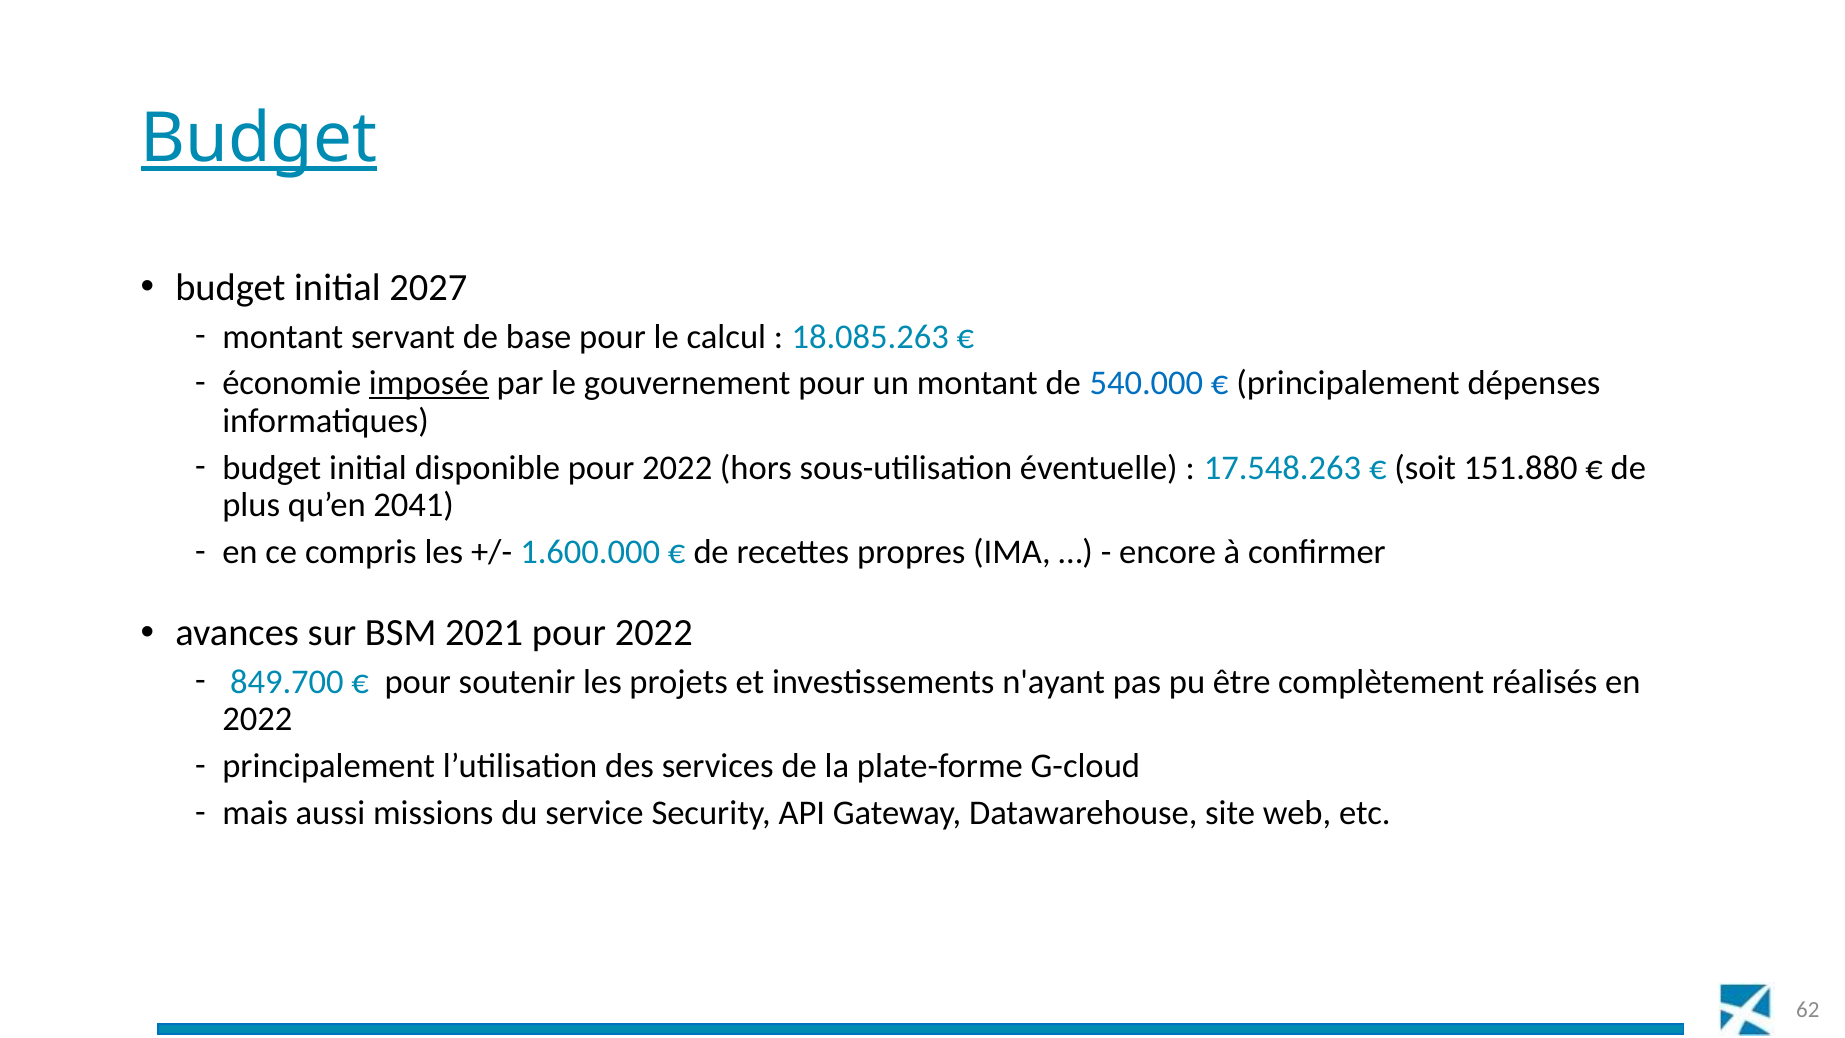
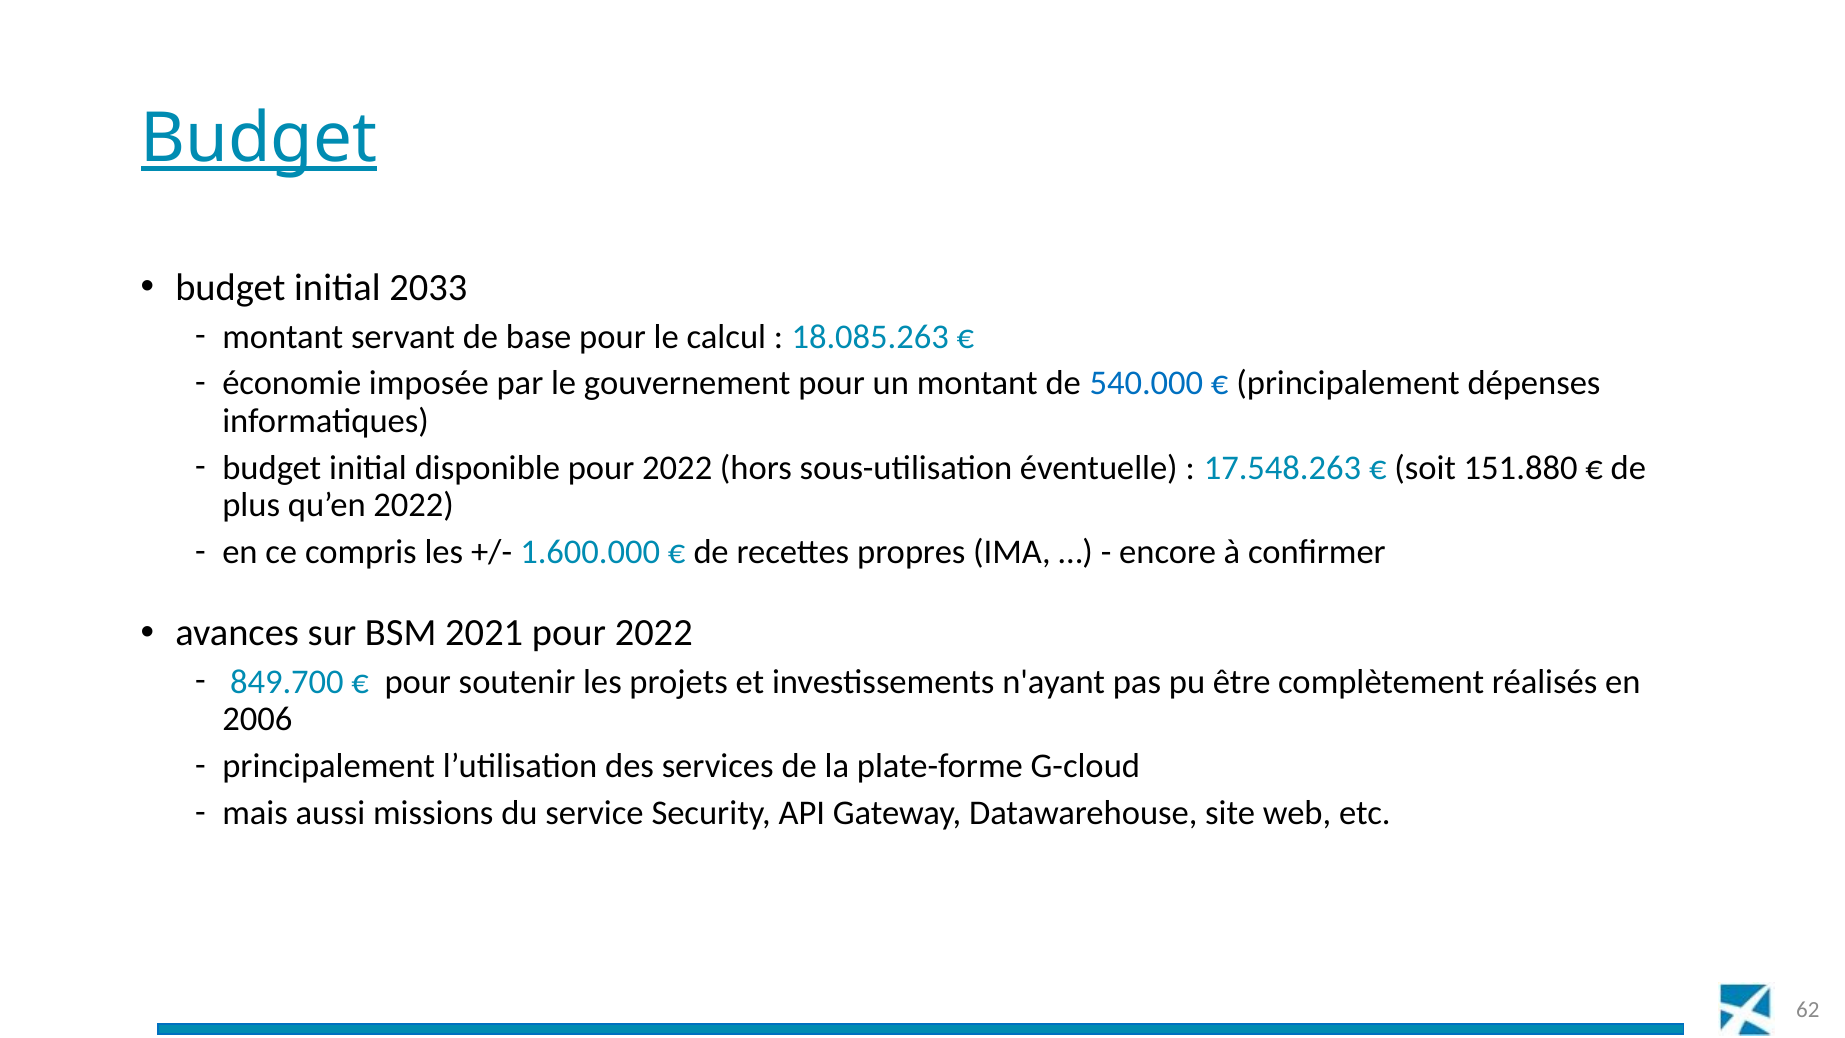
2027: 2027 -> 2033 (428, 287)
imposée underline: present -> none (429, 383)
qu’en 2041: 2041 -> 2022 (414, 505)
2022: 2022 -> 2006 (257, 719)
